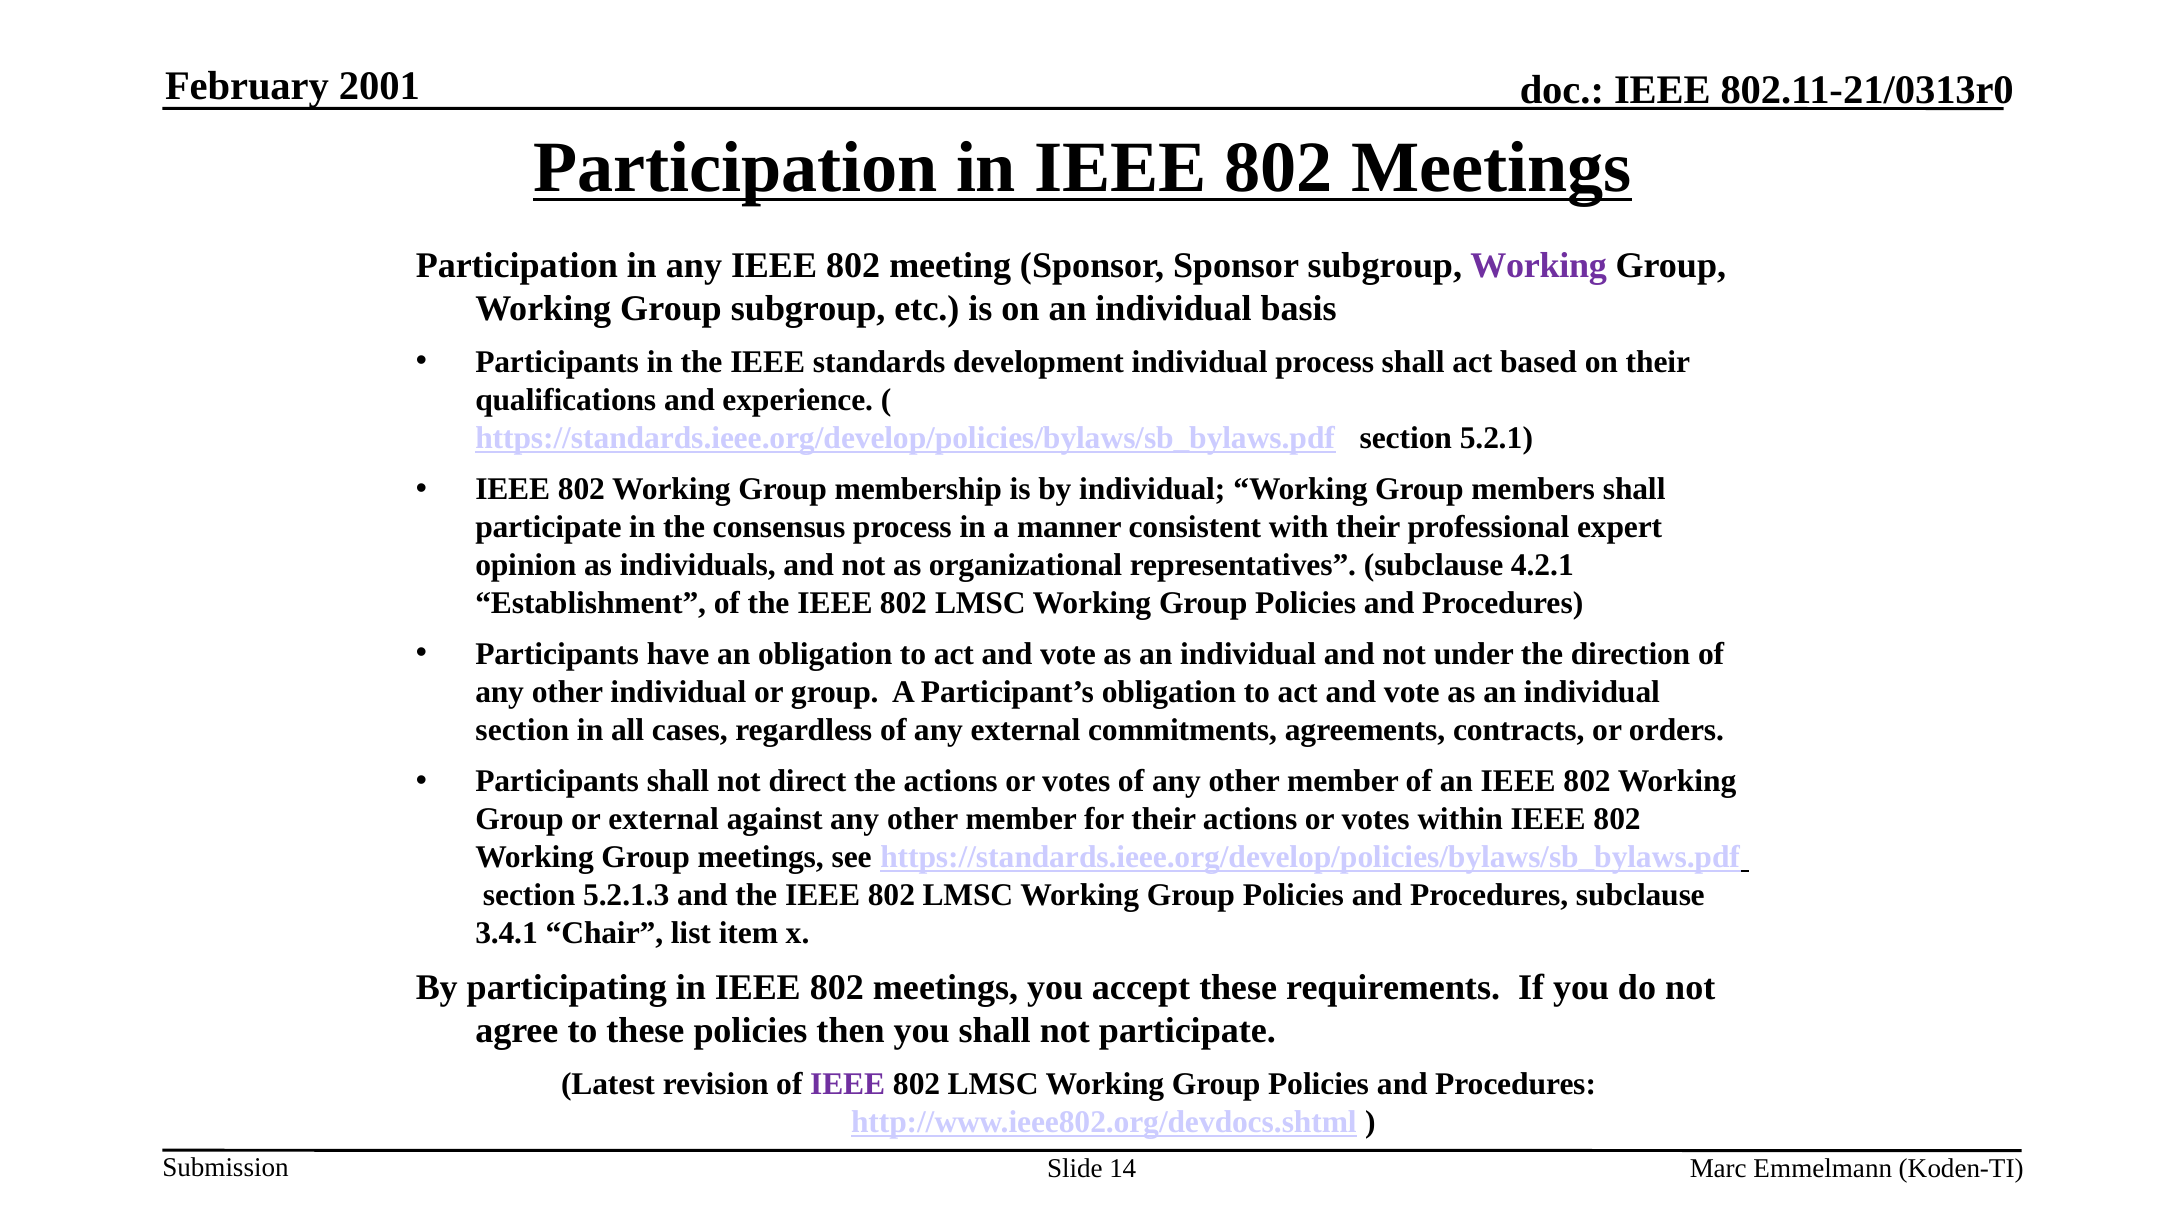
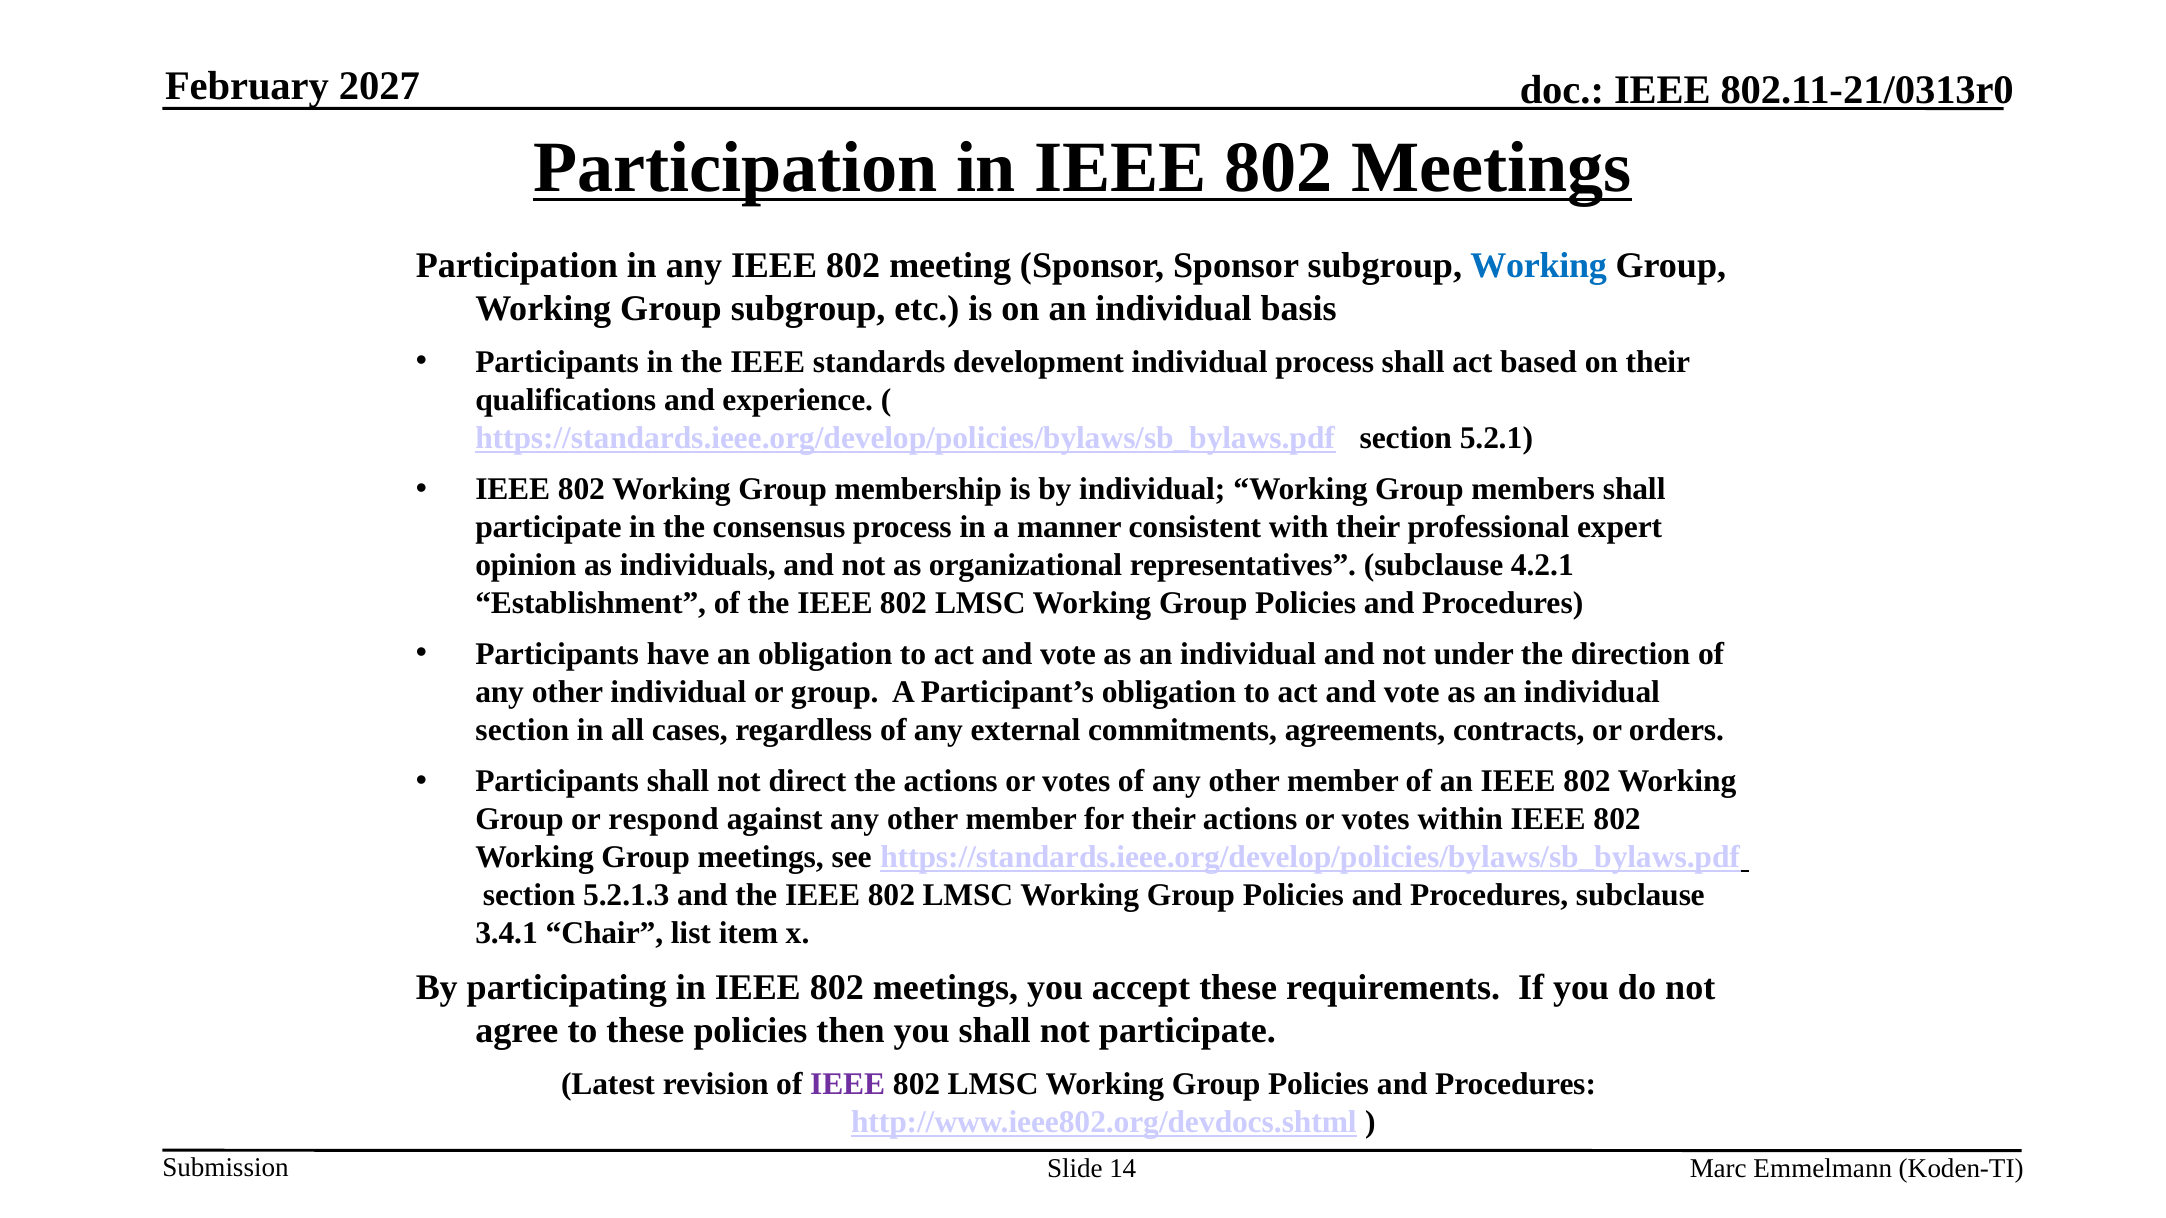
2001: 2001 -> 2027 (379, 86)
Working colour: purple -> blue (1539, 265)
or external: external -> respond (663, 820)
